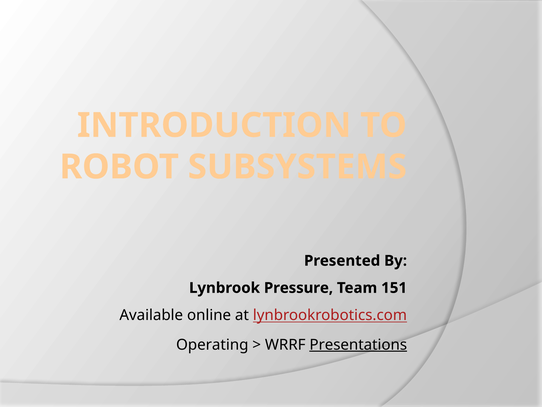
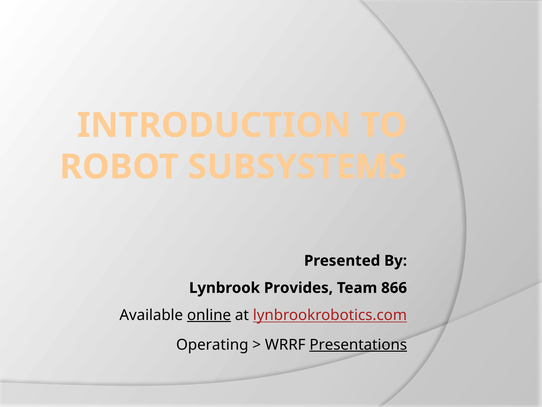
Pressure: Pressure -> Provides (298, 288)
151: 151 -> 866 (394, 288)
online underline: none -> present (209, 315)
